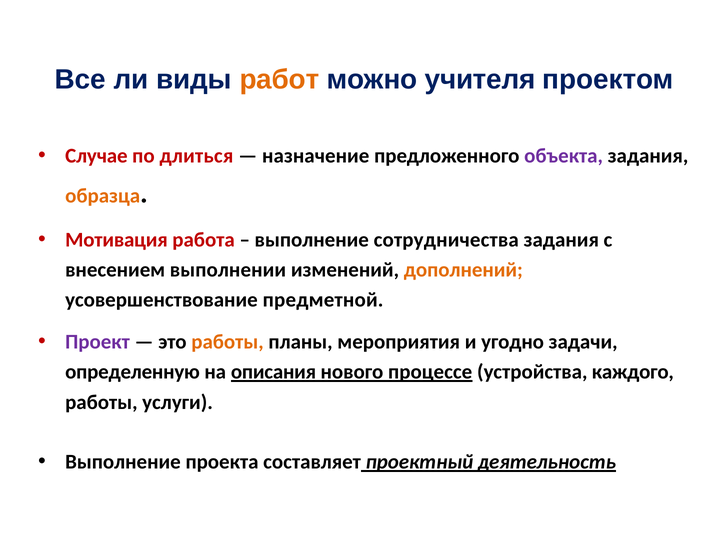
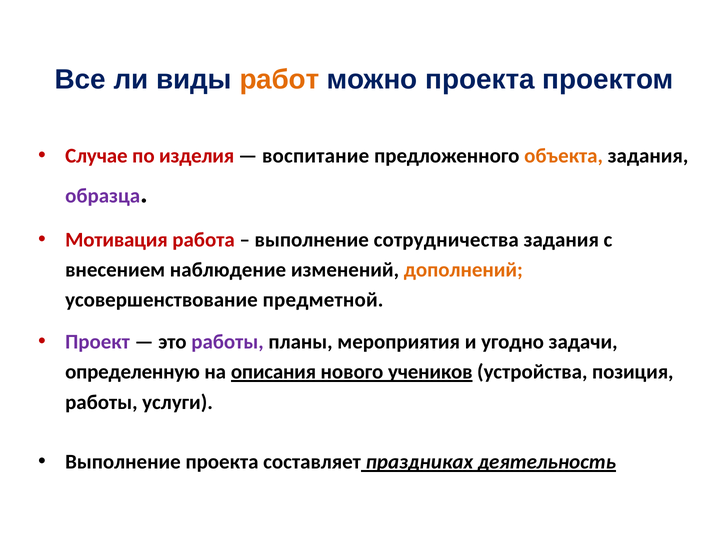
можно учителя: учителя -> проекта (480, 79)
длиться: длиться -> изделия (197, 156)
назначение: назначение -> воспитание (316, 156)
объекта colour: purple -> orange (564, 156)
образца colour: orange -> purple (103, 196)
выполнении: выполнении -> наблюдение (228, 270)
работы colour: orange -> purple (227, 342)
процессе: процессе -> учеников (430, 372)
каждого: каждого -> позиция (633, 372)
проектный: проектный -> праздниках (419, 462)
